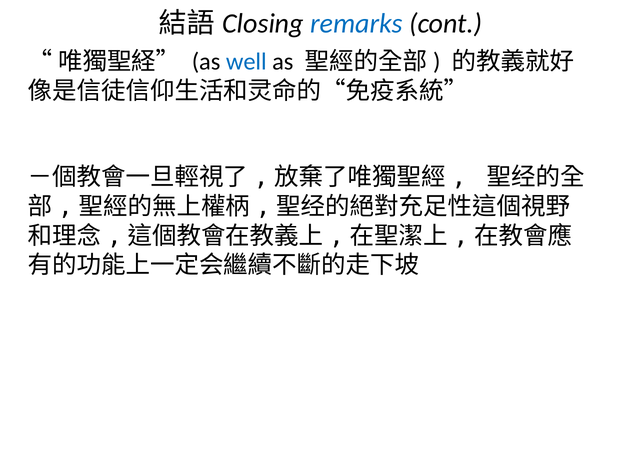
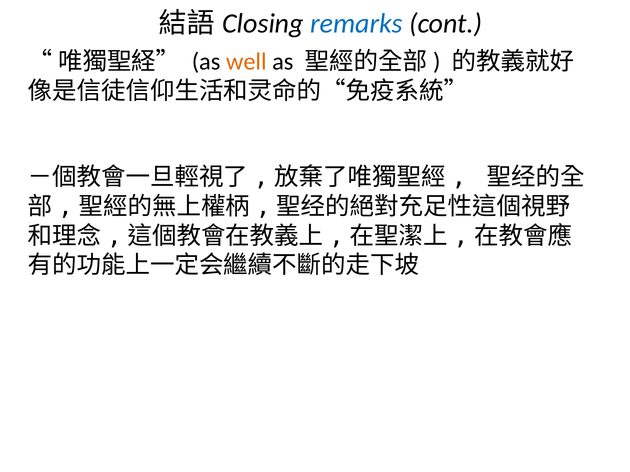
well colour: blue -> orange (246, 62)
